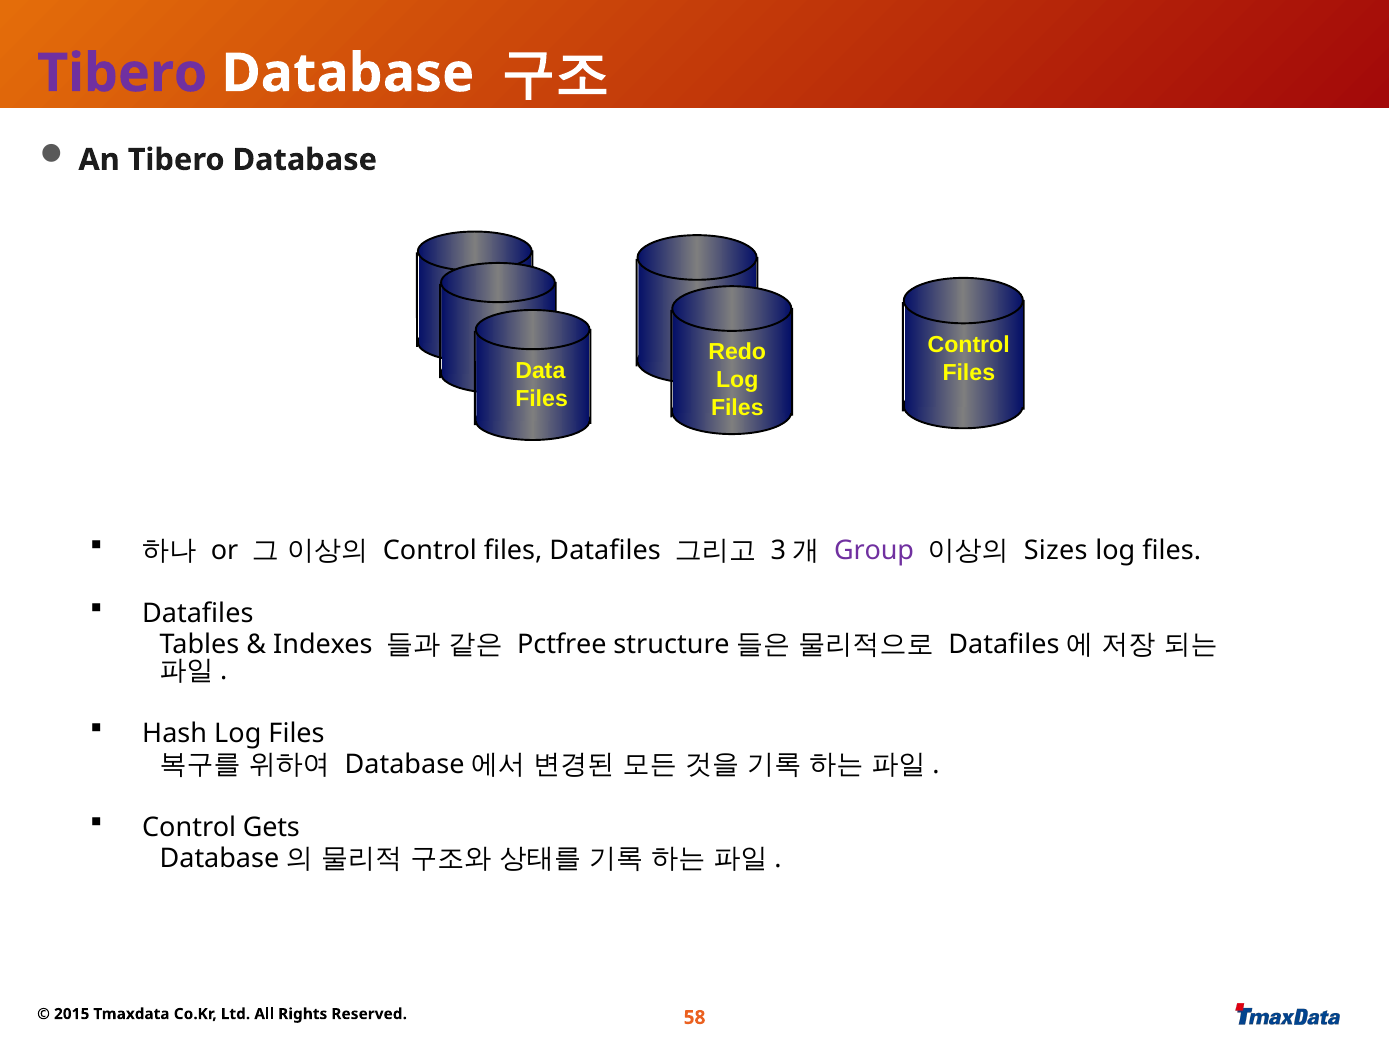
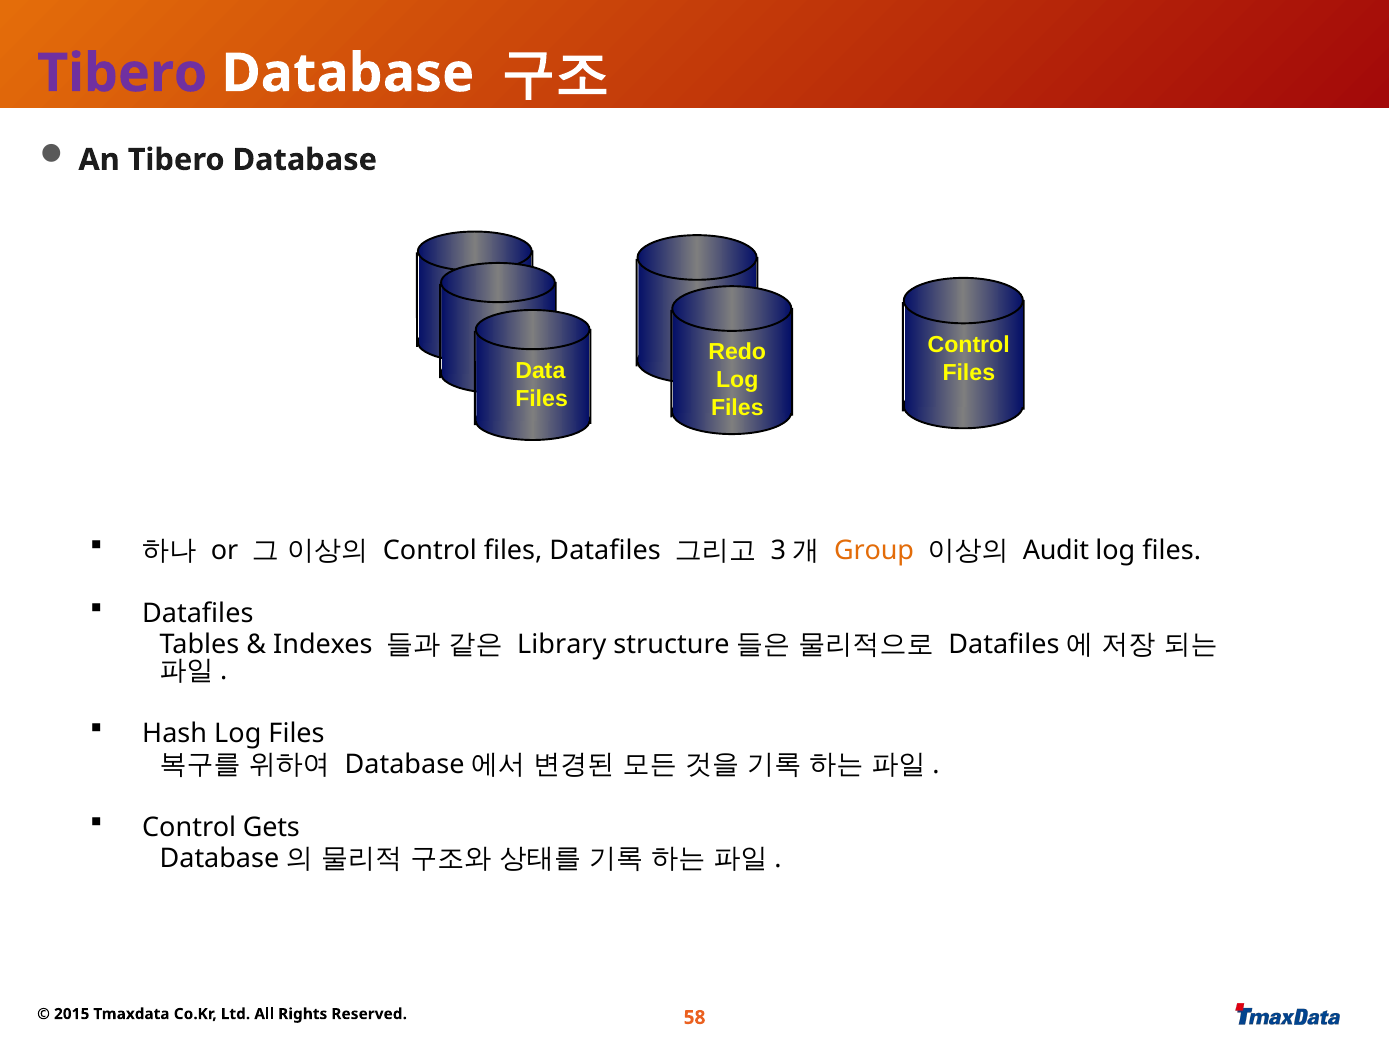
Group colour: purple -> orange (874, 550)
Sizes: Sizes -> Audit (1056, 550)
Pctfree: Pctfree -> Library (562, 644)
